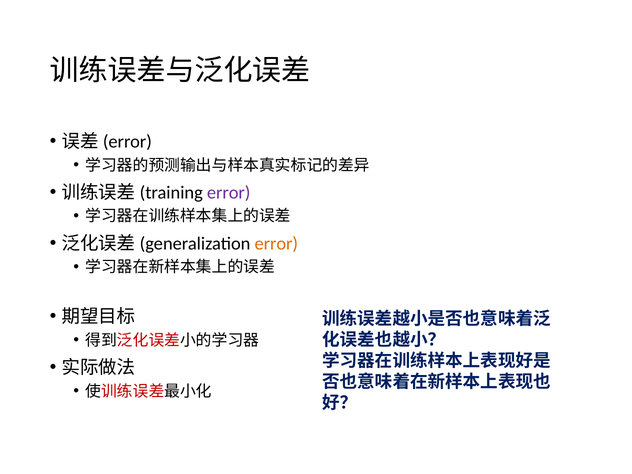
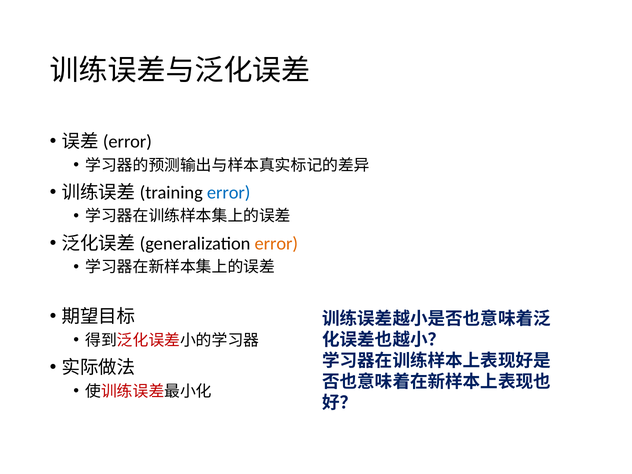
error colour: purple -> blue (229, 193)
